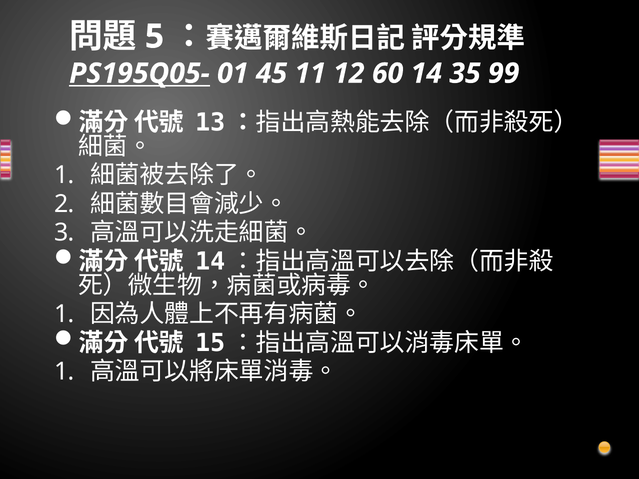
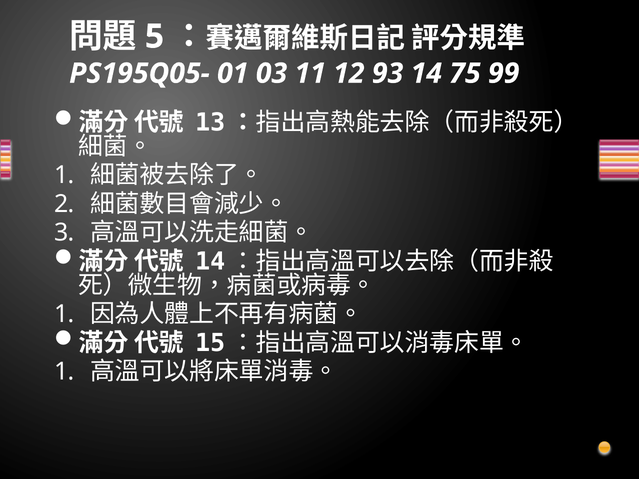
PS195Q05- underline: present -> none (139, 73)
45: 45 -> 03 (271, 73)
60: 60 -> 93 (388, 73)
35: 35 -> 75 (465, 73)
